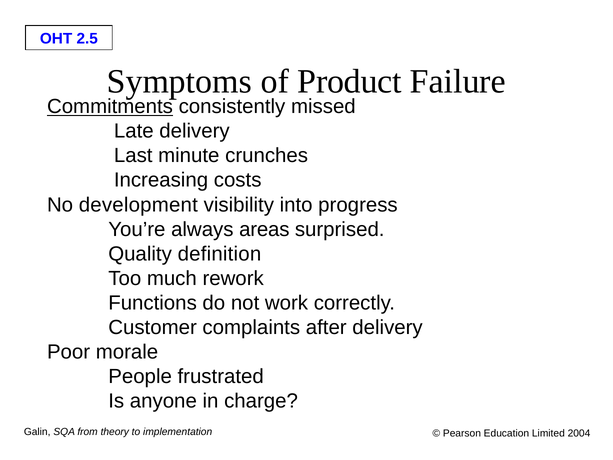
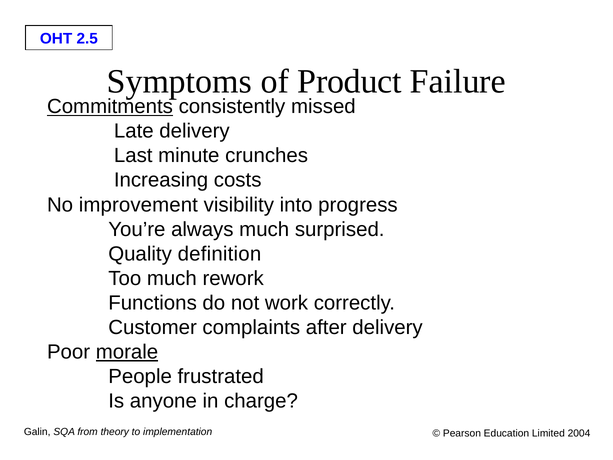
development: development -> improvement (138, 205)
always areas: areas -> much (264, 229)
morale underline: none -> present (127, 352)
